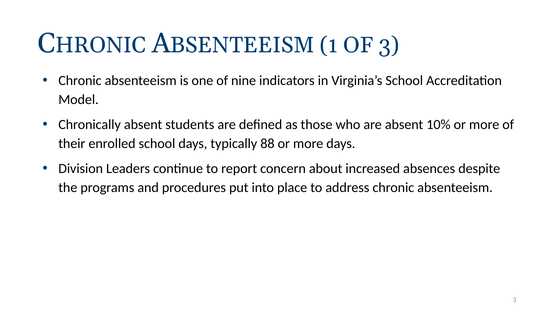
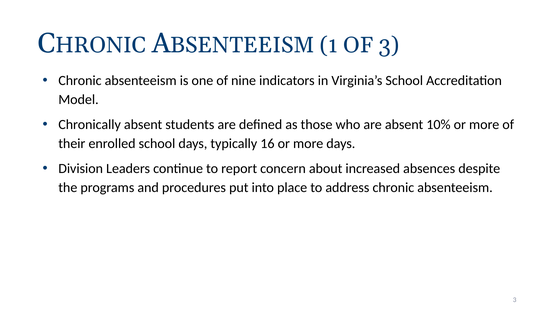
88: 88 -> 16 (267, 144)
